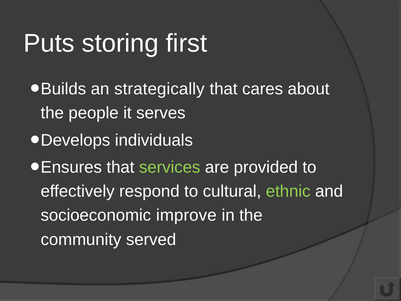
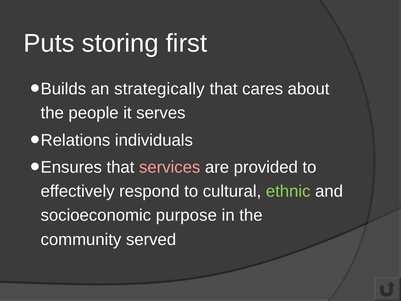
Develops: Develops -> Relations (75, 140)
services colour: light green -> pink (170, 167)
improve: improve -> purpose (186, 215)
